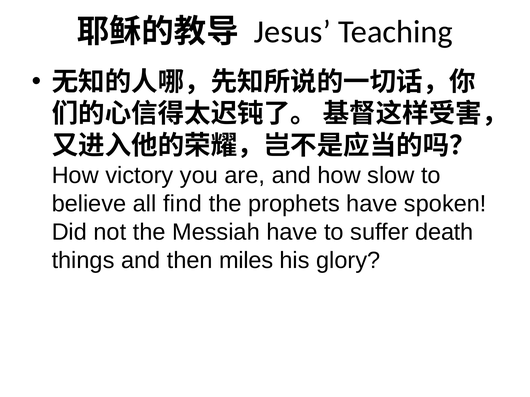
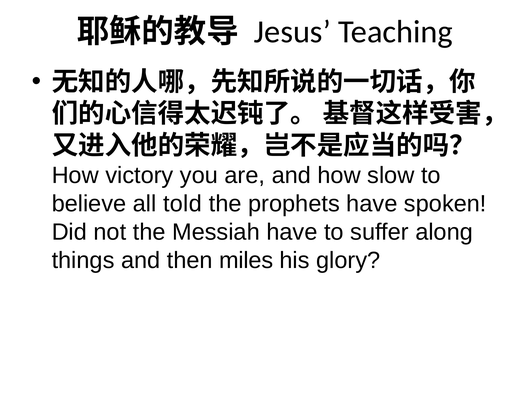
find: find -> told (182, 204)
death: death -> along (444, 232)
